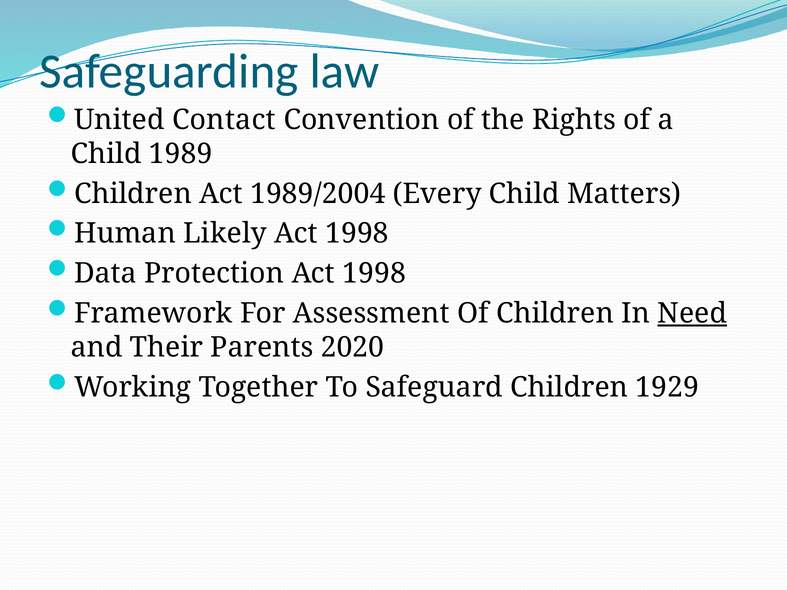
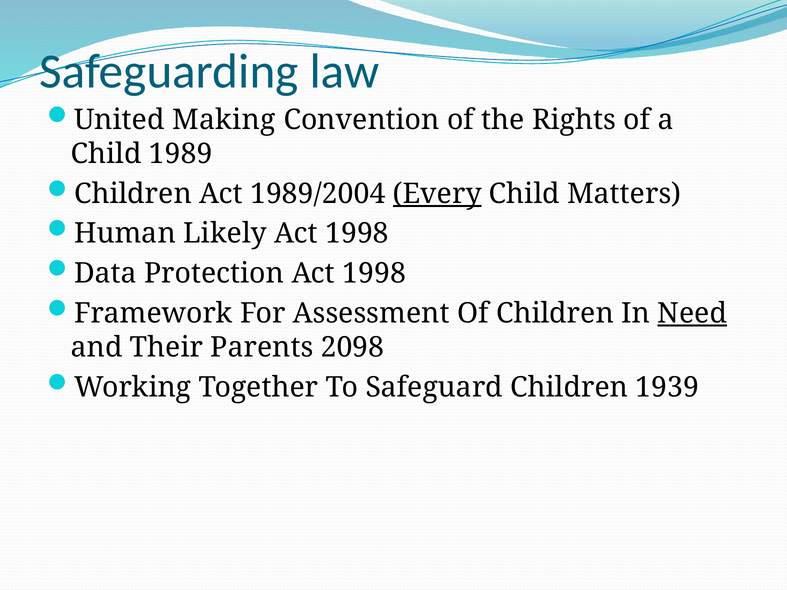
Contact: Contact -> Making (224, 120)
Every underline: none -> present (437, 194)
2020: 2020 -> 2098 (352, 347)
1929: 1929 -> 1939 (667, 387)
